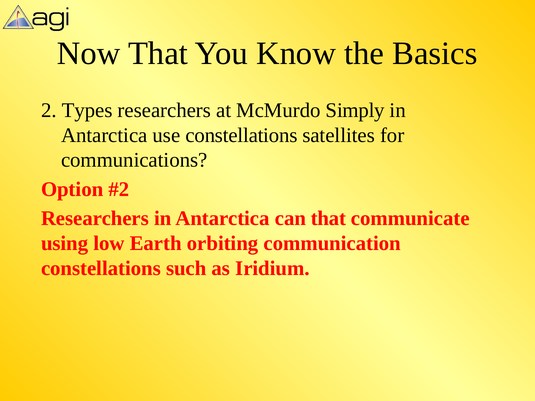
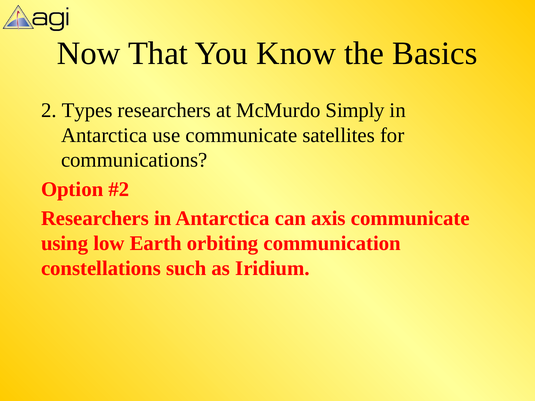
use constellations: constellations -> communicate (241, 135)
can that: that -> axis (328, 219)
